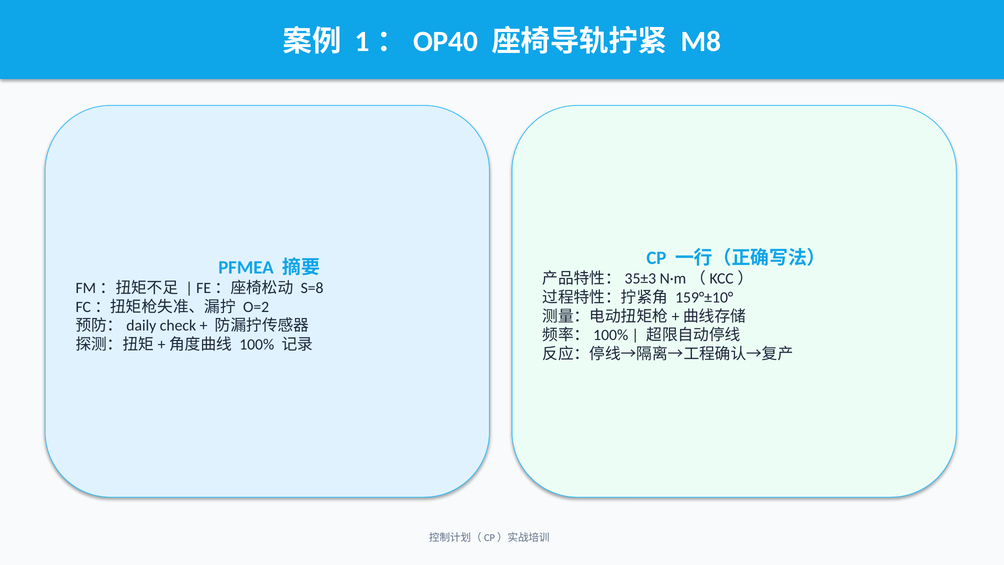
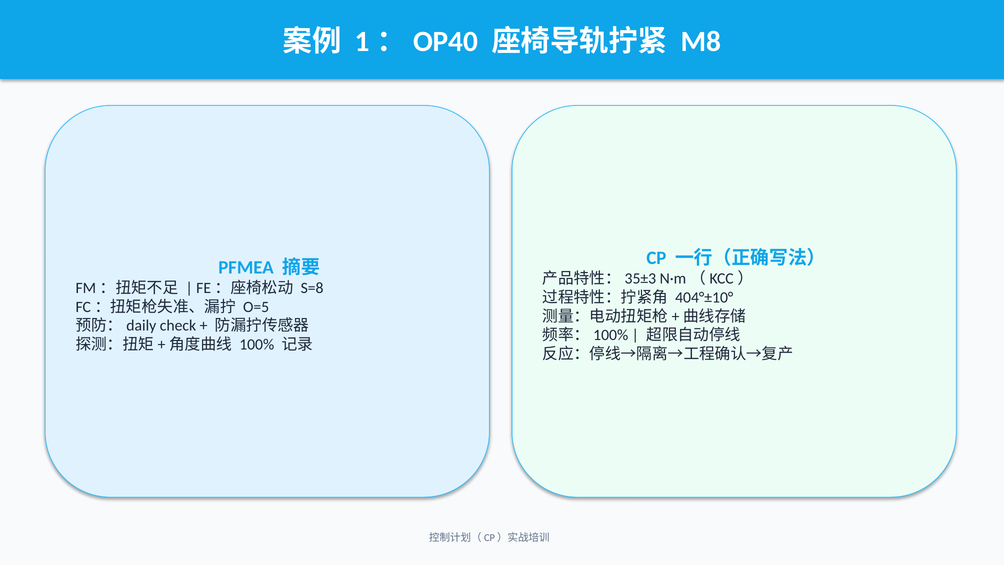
159°±10°: 159°±10° -> 404°±10° (704, 297)
O=2: O=2 -> O=5 (256, 307)
